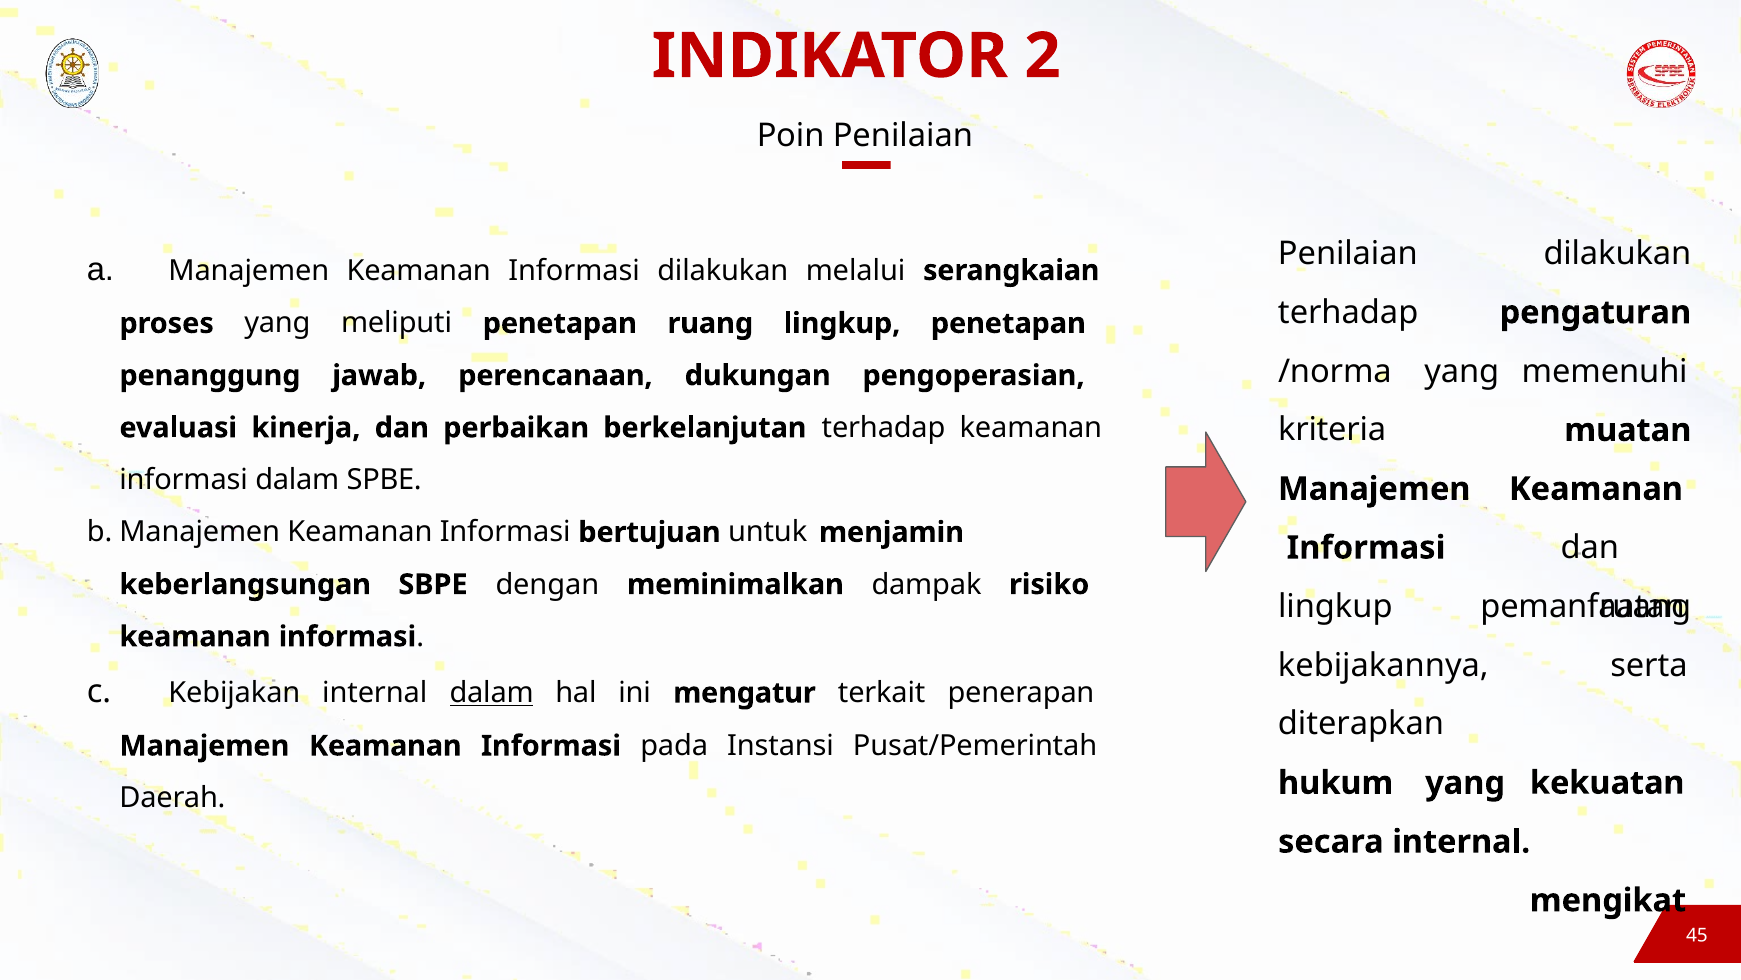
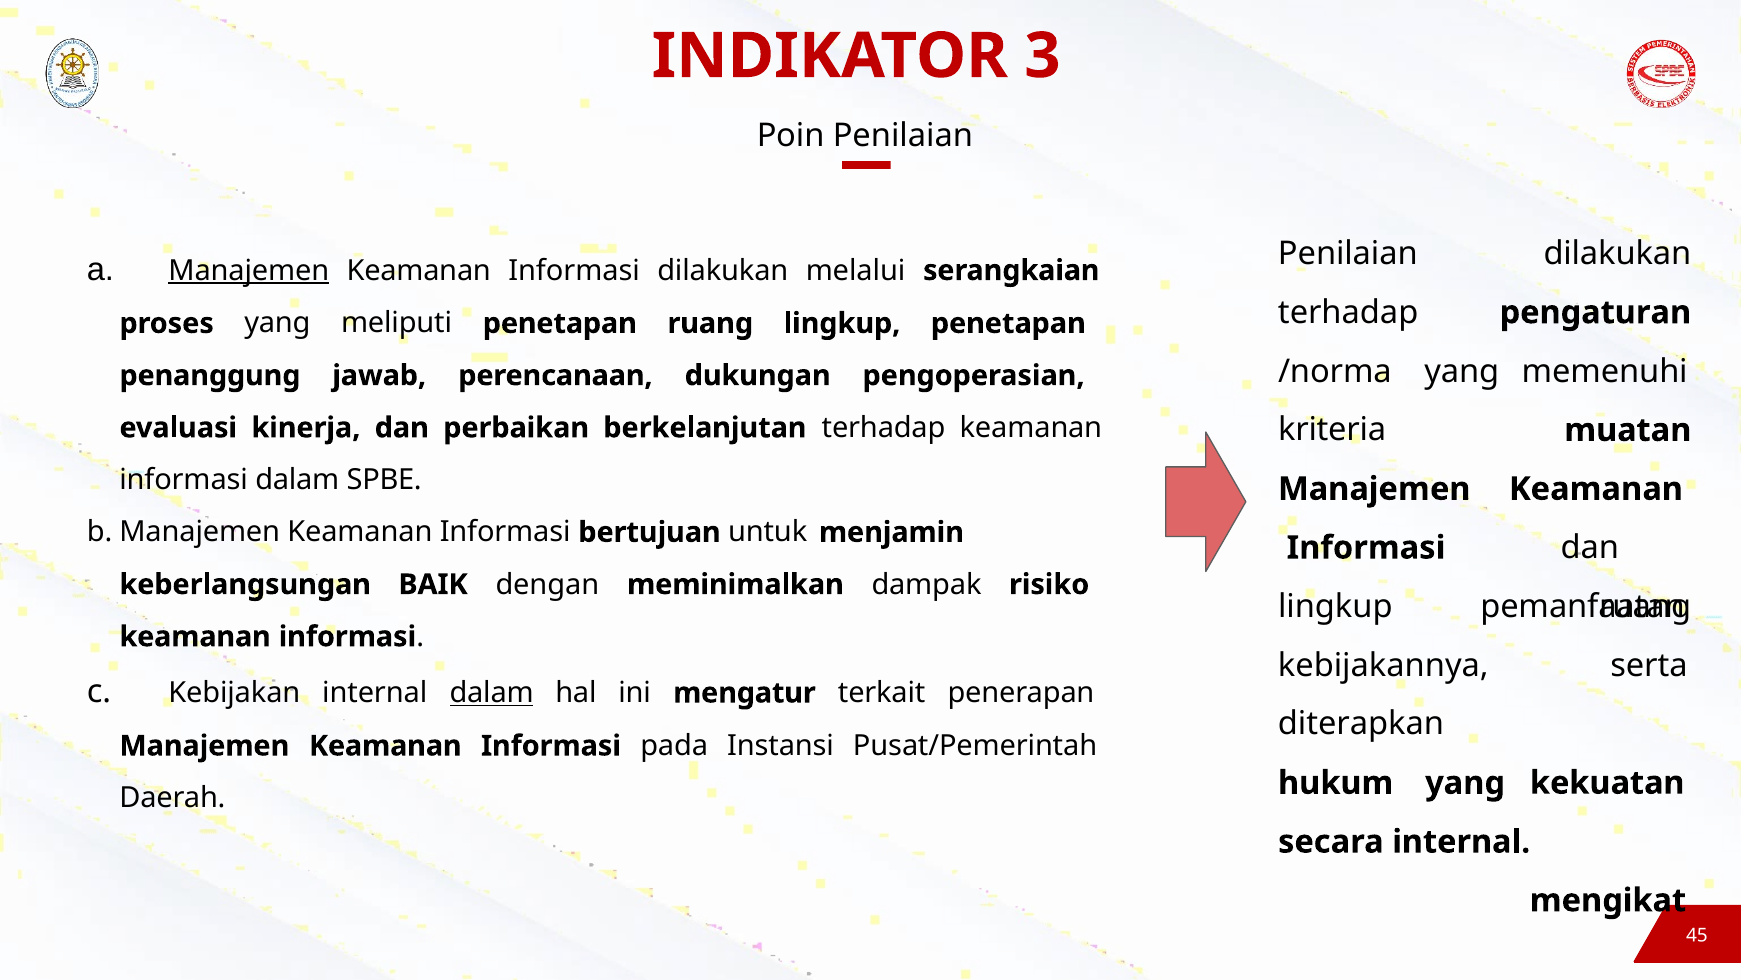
2: 2 -> 3 (1042, 56)
Manajemen underline: none -> present (249, 270)
SBPE: SBPE -> BAIK (433, 584)
